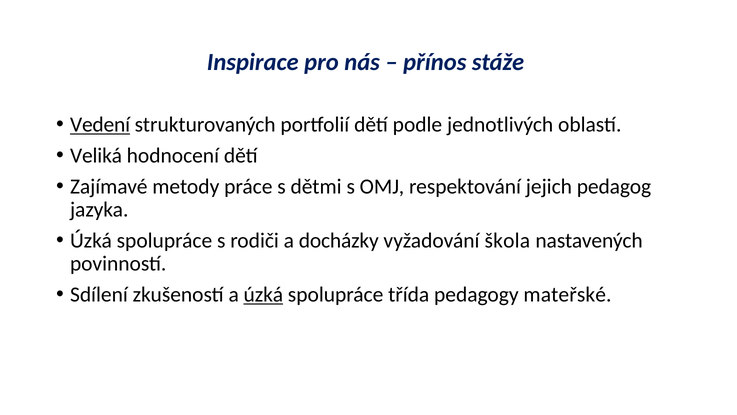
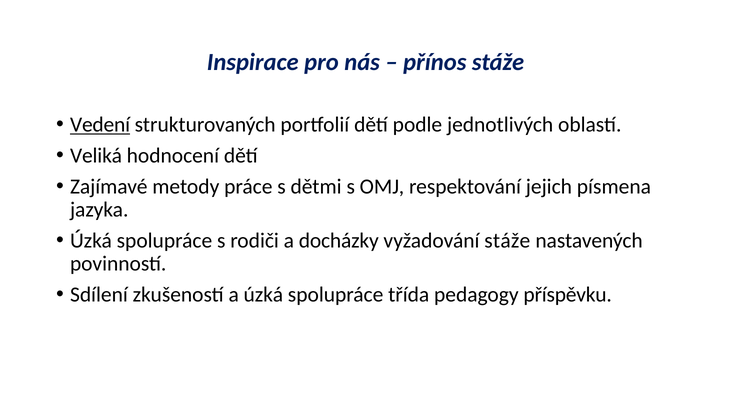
pedagog: pedagog -> písmena (614, 186)
vyžadování škola: škola -> stáže (507, 240)
úzká underline: present -> none (263, 294)
mateřské: mateřské -> příspěvku (568, 294)
